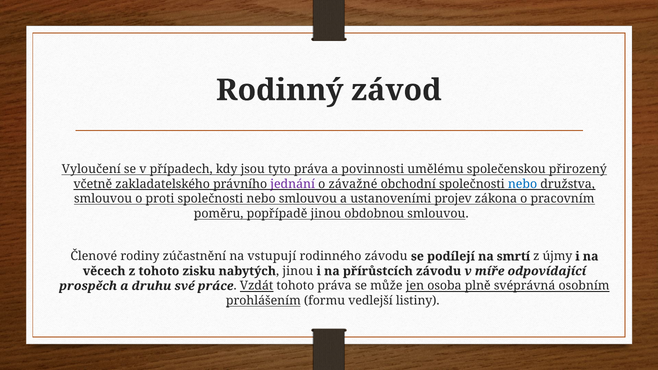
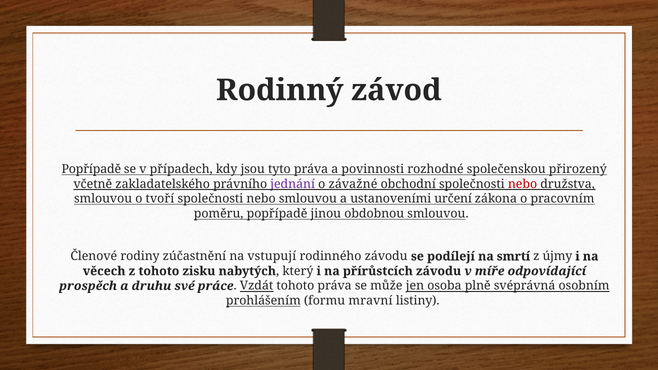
Vyloučení: Vyloučení -> Popřípadě (91, 169)
umělému: umělému -> rozhodné (435, 169)
nebo colour: blue -> red (523, 184)
proti: proti -> tvoří (160, 199)
projev: projev -> určení (453, 199)
nabytých jinou: jinou -> který (298, 271)
vedlejší: vedlejší -> mravní (370, 301)
